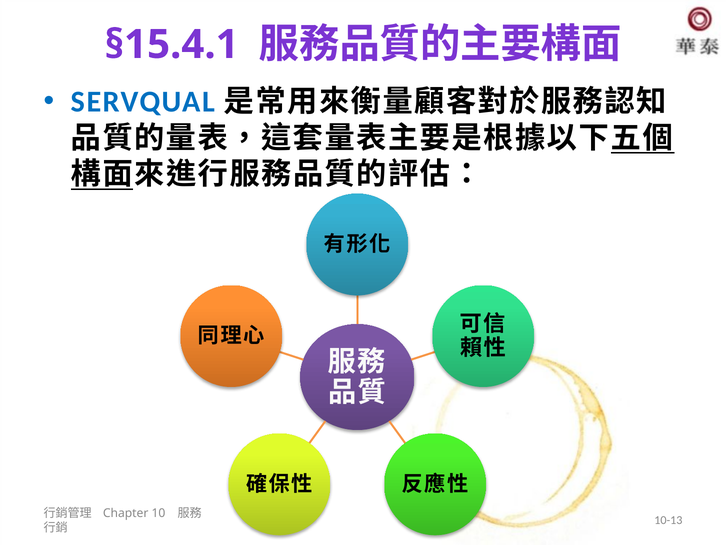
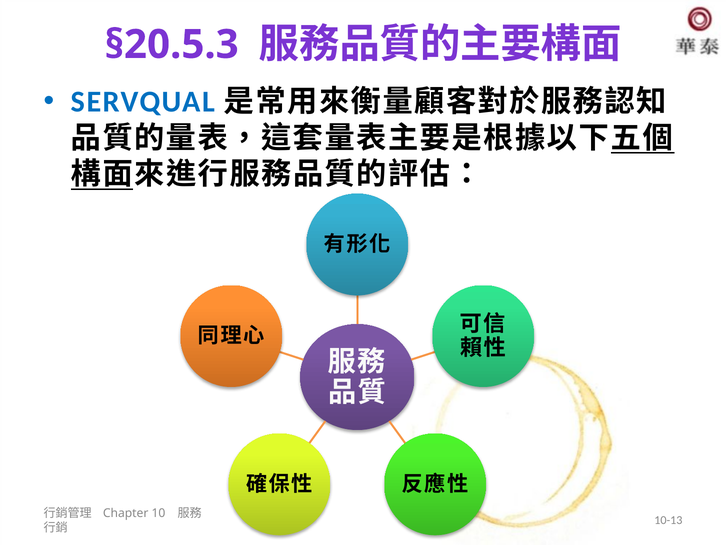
§15.4.1: §15.4.1 -> §20.5.3 (172, 45)
